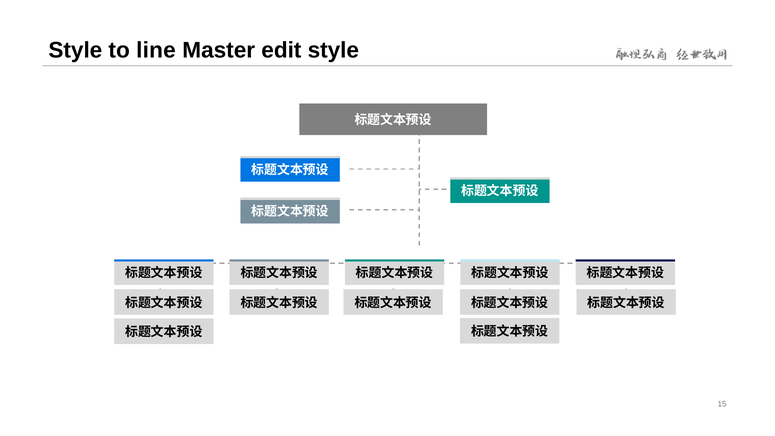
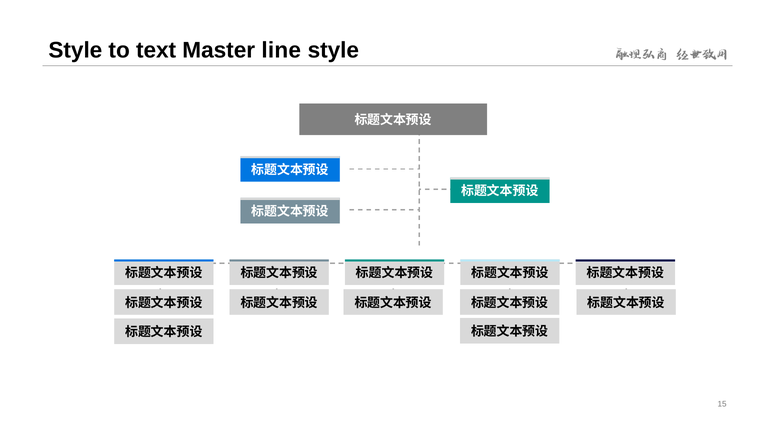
line: line -> text (156, 50)
edit: edit -> line (281, 50)
